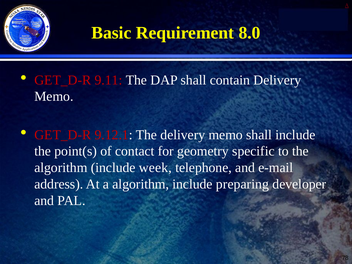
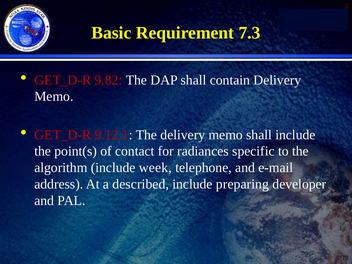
8.0: 8.0 -> 7.3 (250, 33)
9.11: 9.11 -> 9.82 (108, 80)
geometry: geometry -> radiances (203, 151)
a algorithm: algorithm -> described (141, 184)
